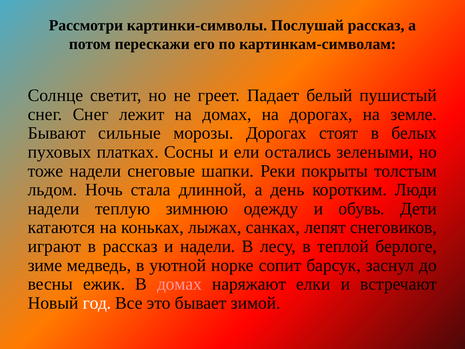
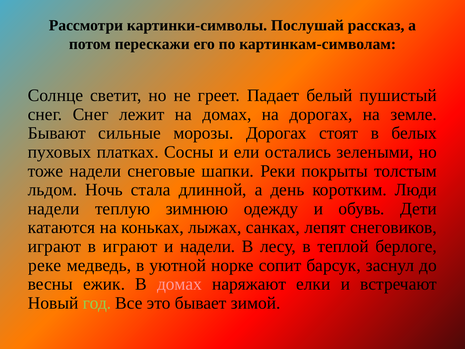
в рассказ: рассказ -> играют (130, 246)
зиме: зиме -> реке (45, 265)
год colour: white -> light green (97, 303)
